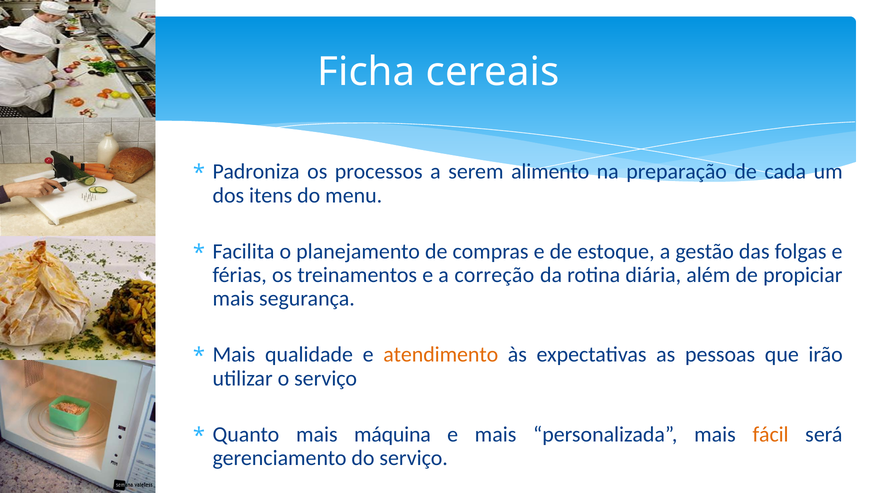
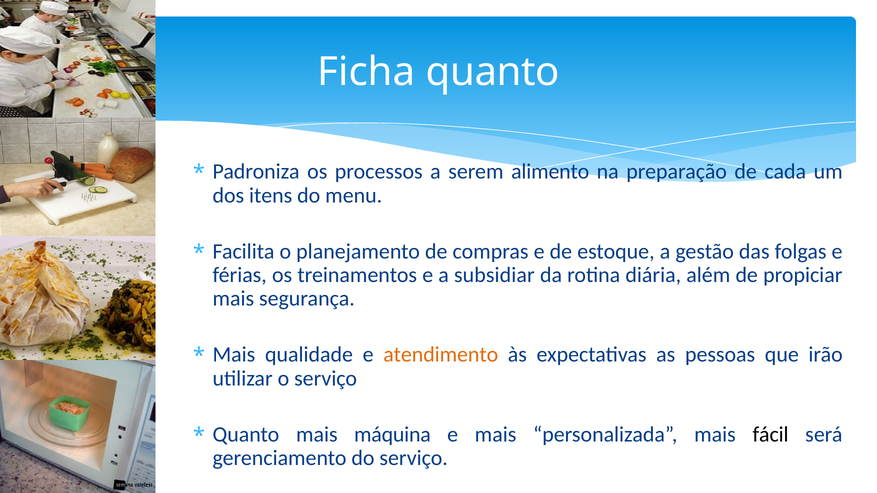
Ficha cereais: cereais -> quanto (493, 72)
correção: correção -> subsidiar (494, 275)
fácil colour: orange -> black (771, 435)
